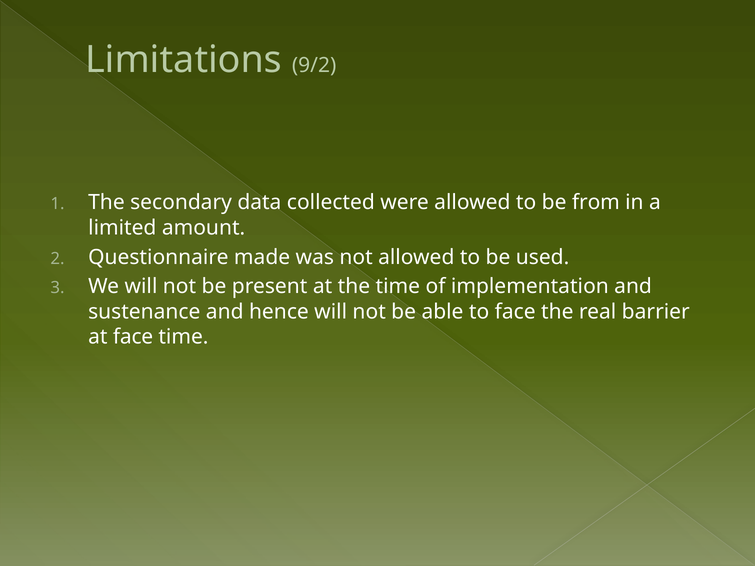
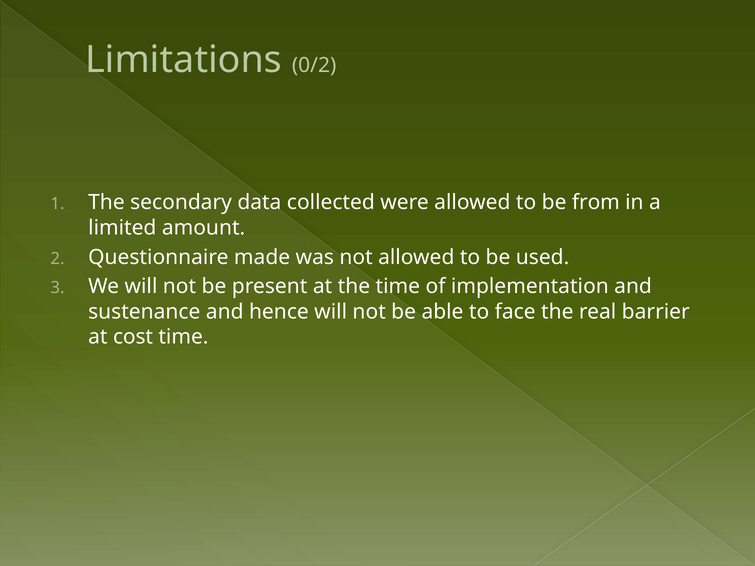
9/2: 9/2 -> 0/2 (314, 65)
at face: face -> cost (133, 337)
